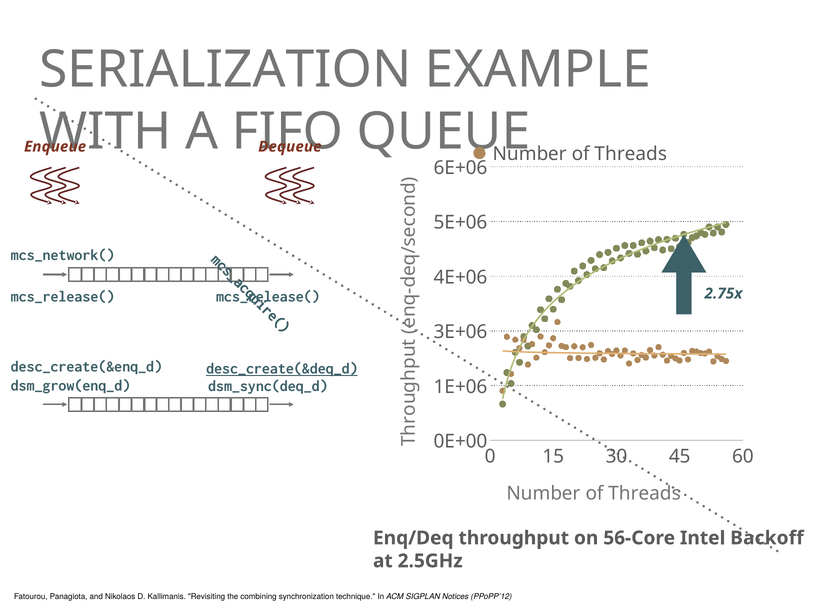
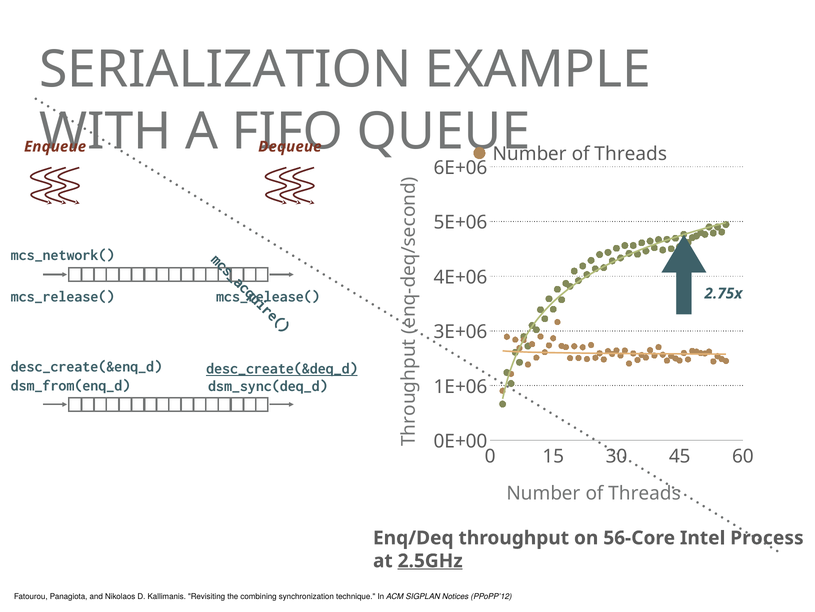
dsm_grow(enq_d: dsm_grow(enq_d -> dsm_from(enq_d (70, 385)
Backoff: Backoff -> Process (767, 537)
2.5GHz underline: none -> present (430, 560)
